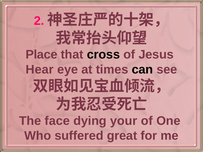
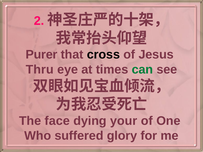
Place: Place -> Purer (41, 55)
Hear: Hear -> Thru (40, 70)
can colour: black -> green (142, 70)
great: great -> glory (122, 136)
